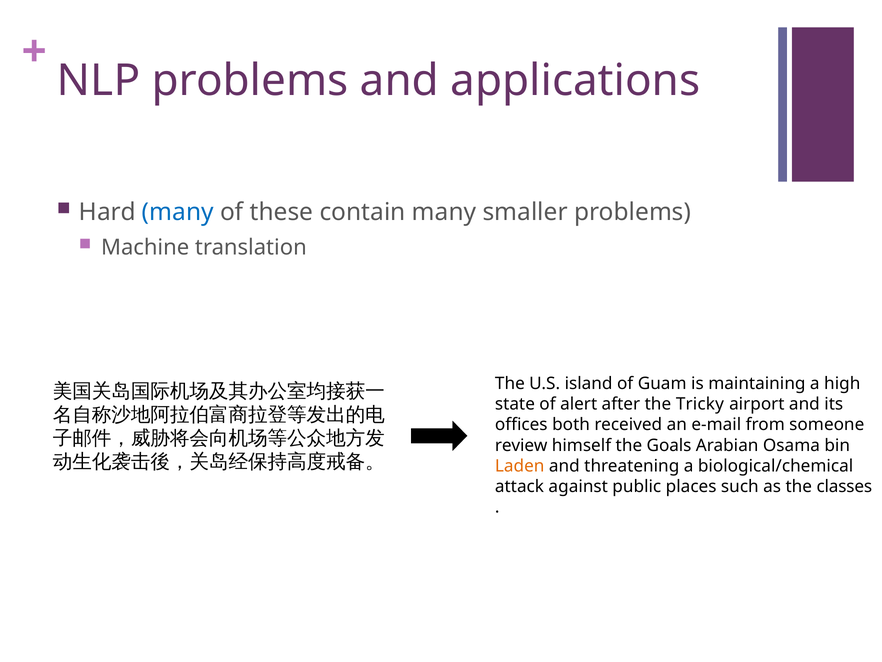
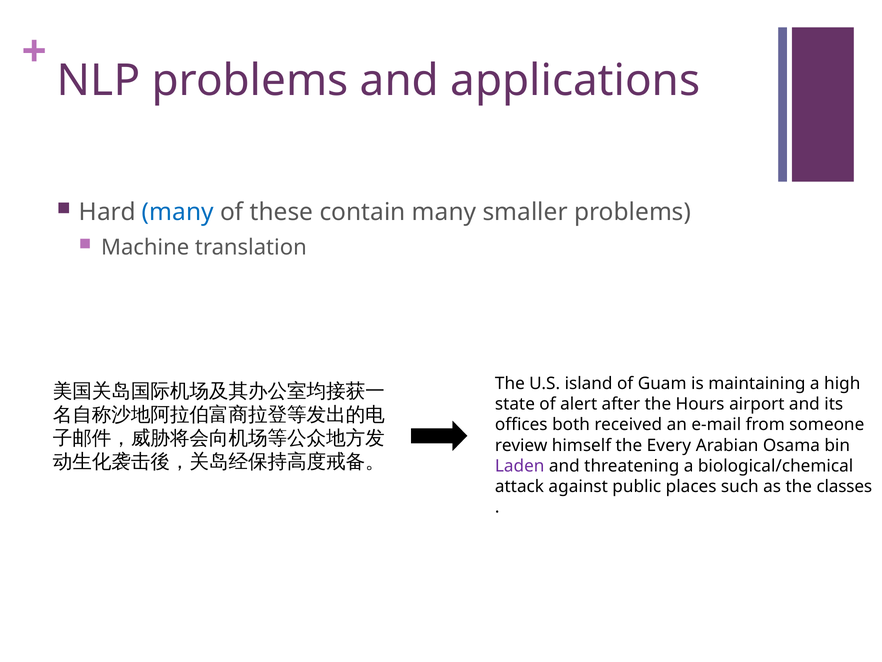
Tricky: Tricky -> Hours (700, 404)
Goals: Goals -> Every (669, 445)
Laden colour: orange -> purple (520, 466)
